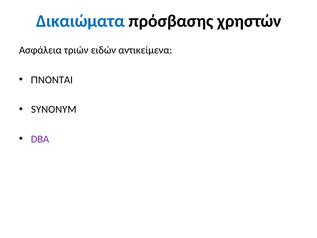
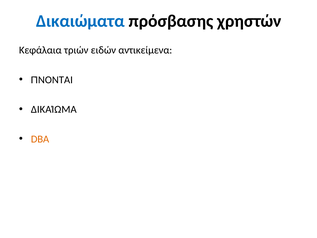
Ασφάλεια: Ασφάλεια -> Κεφάλαια (40, 50)
SYNONYM: SYNONYM -> ΔΙΚΑΊΩΜΑ (54, 109)
DBA colour: purple -> orange (40, 139)
